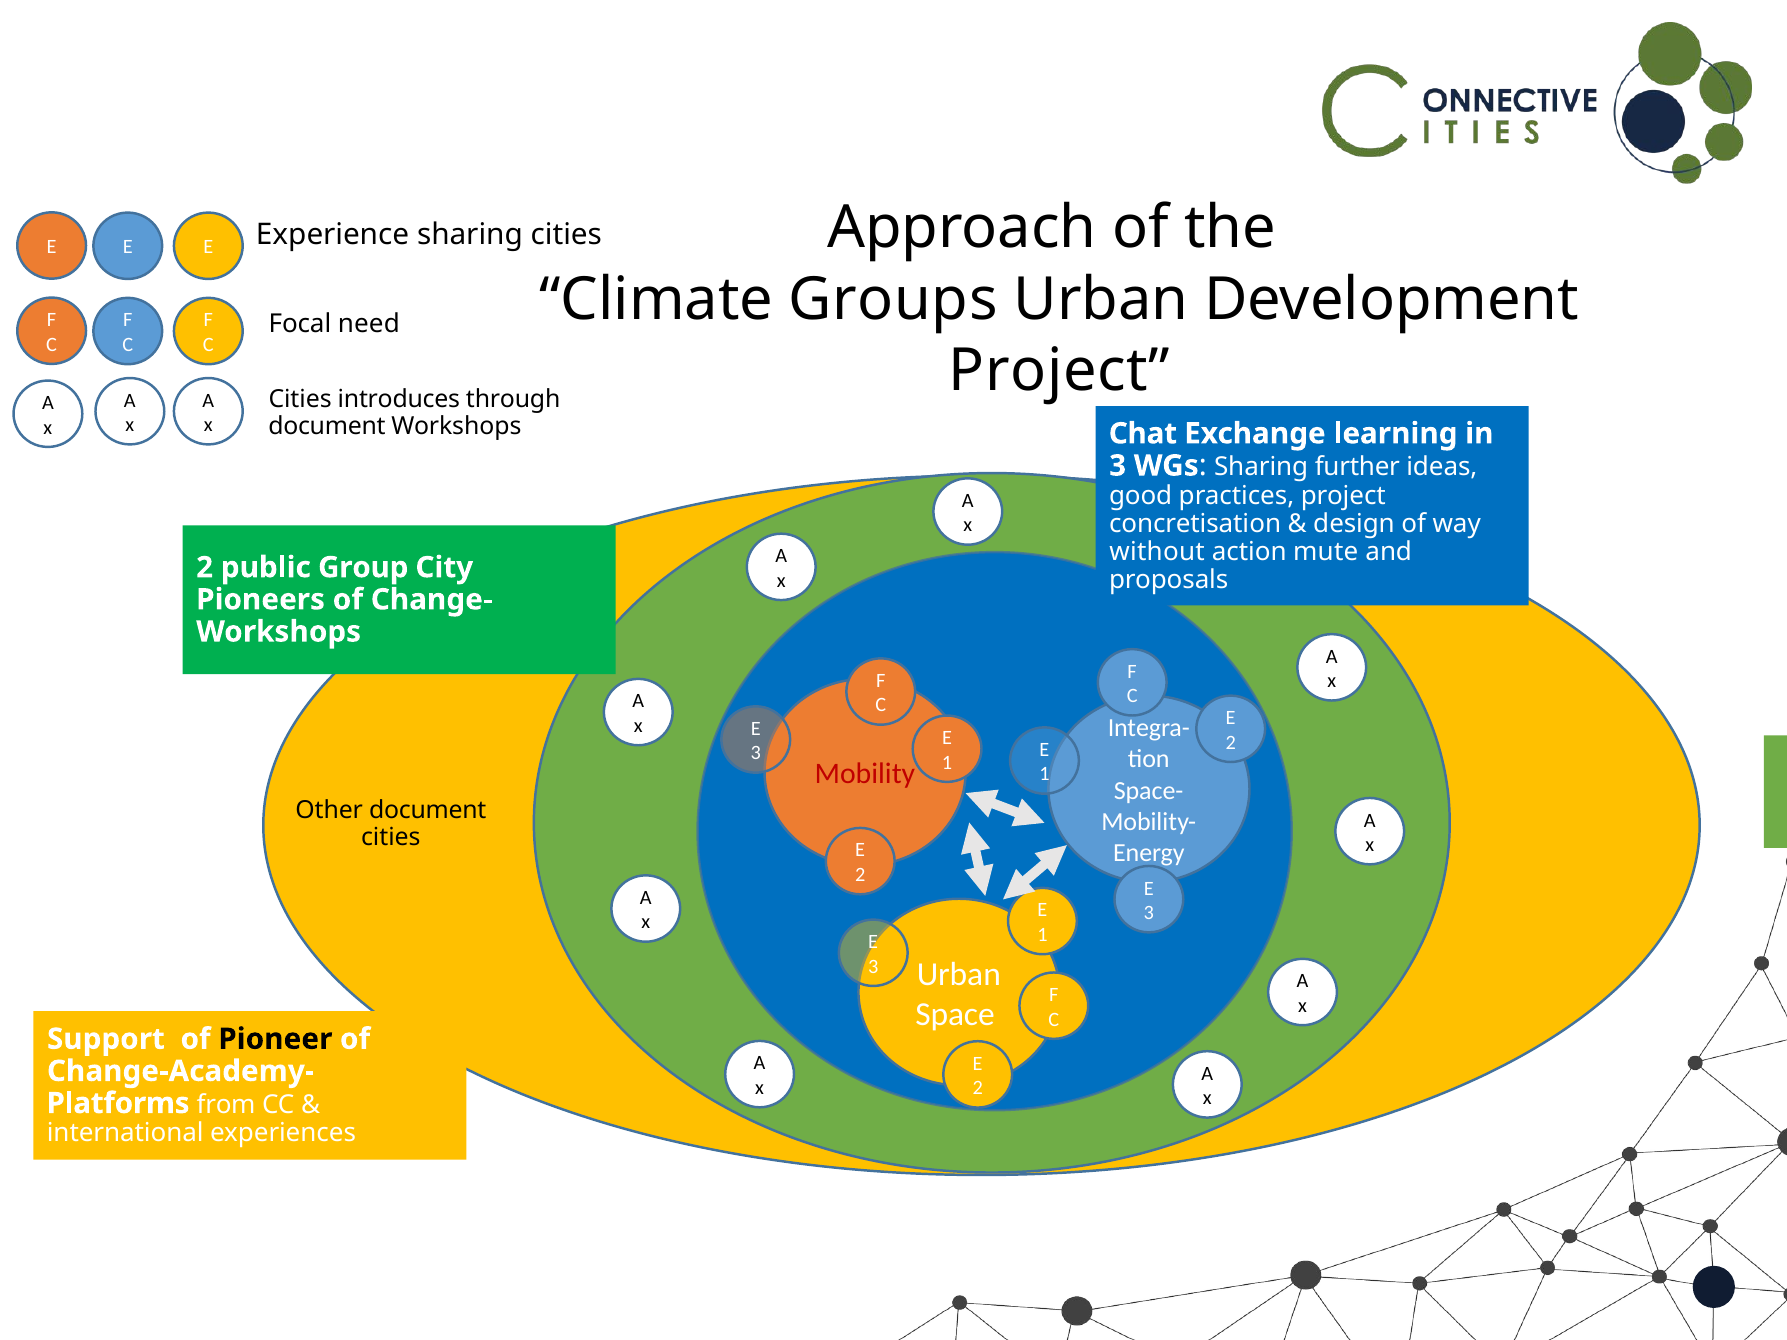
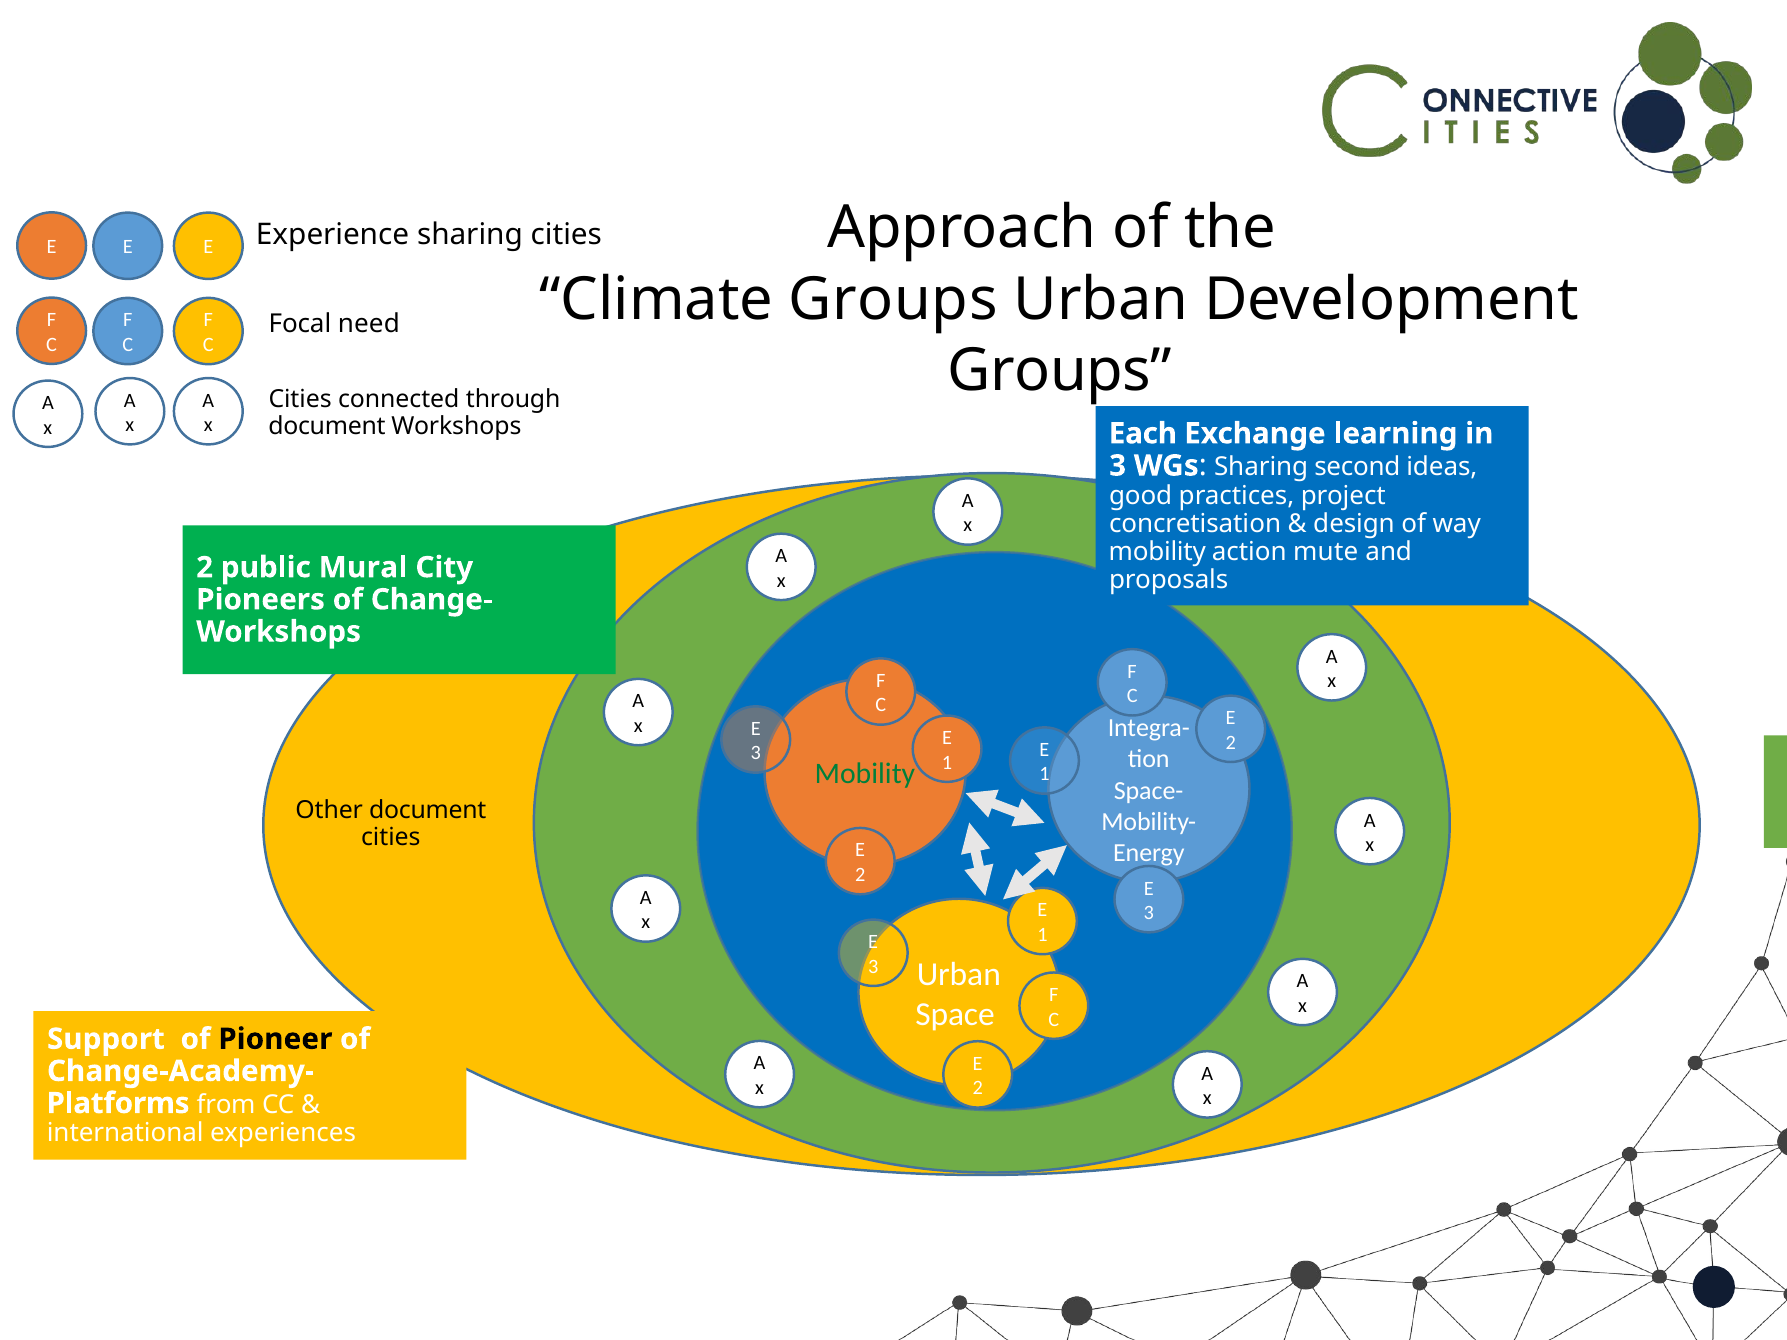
Project: Project -> Groups (1060, 371)
introduces: introduces -> connected (399, 399)
Chat: Chat -> Each (1143, 434)
further: further -> second (1357, 467)
without: without -> mobility (1157, 552)
Group: Group -> Mural (363, 568)
Mobility colour: red -> green (865, 774)
